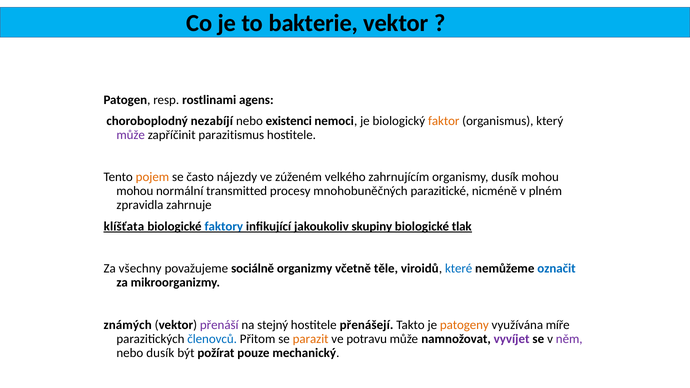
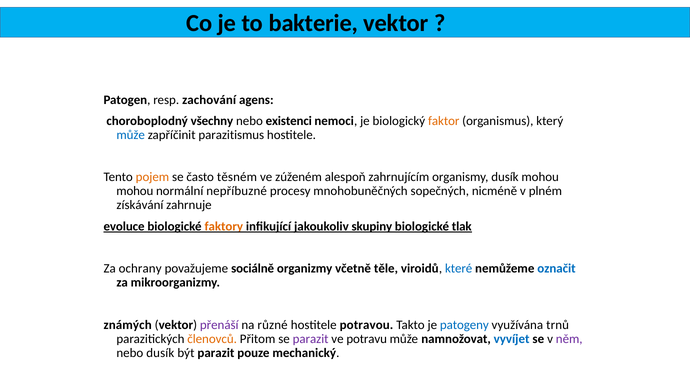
rostlinami: rostlinami -> zachování (209, 100)
nezabíjí: nezabíjí -> všechny (212, 121)
může colour: purple -> blue (131, 135)
nájezdy: nájezdy -> těsném (237, 177)
velkého: velkého -> alespoň (345, 177)
transmitted: transmitted -> nepříbuzné (237, 191)
parazitické: parazitické -> sopečných (440, 191)
zpravidla: zpravidla -> získávání (140, 205)
klíšťata: klíšťata -> evoluce (124, 226)
faktory colour: blue -> orange (224, 226)
všechny: všechny -> ochrany (140, 269)
stejný: stejný -> různé (273, 325)
přenášejí: přenášejí -> potravou (366, 325)
patogeny colour: orange -> blue (464, 325)
míře: míře -> trnů (558, 325)
členovců colour: blue -> orange (212, 339)
parazit colour: orange -> purple (311, 339)
vyvíjet colour: purple -> blue (512, 339)
být požírat: požírat -> parazit (216, 353)
